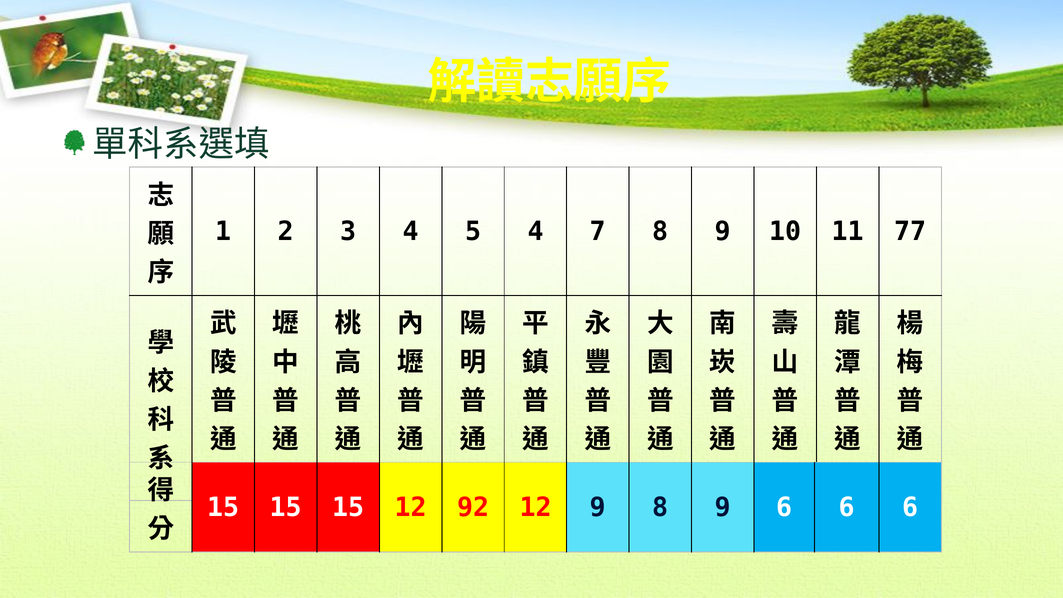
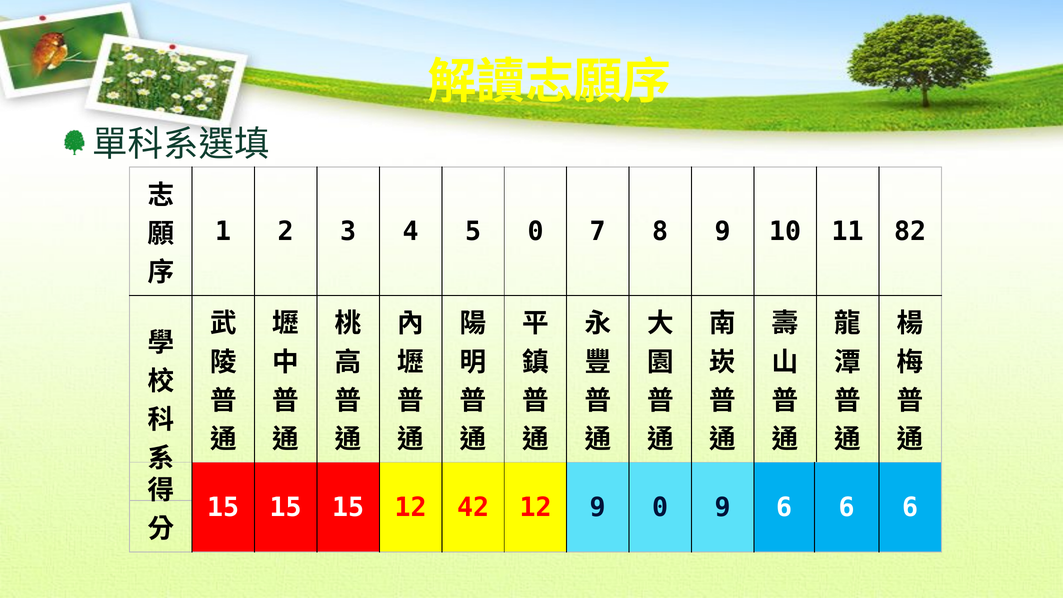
5 4: 4 -> 0 (536, 232)
77: 77 -> 82 (910, 232)
92: 92 -> 42 (473, 507)
9 8: 8 -> 0 (660, 507)
